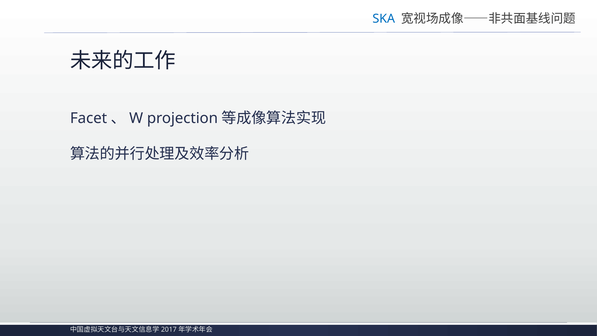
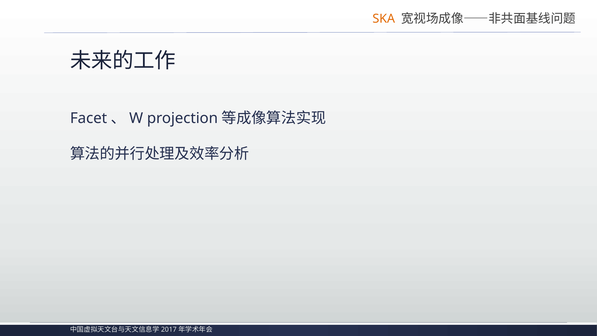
SKA colour: blue -> orange (384, 19)
